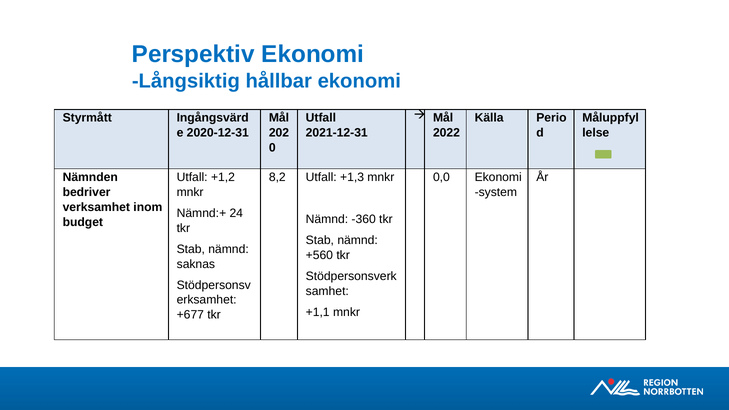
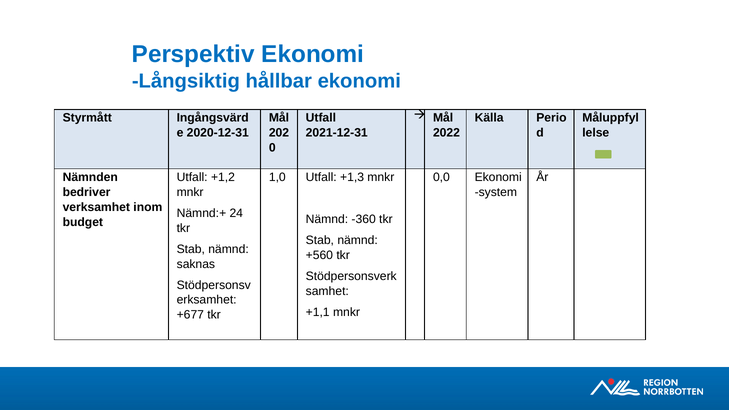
8,2: 8,2 -> 1,0 (277, 177)
